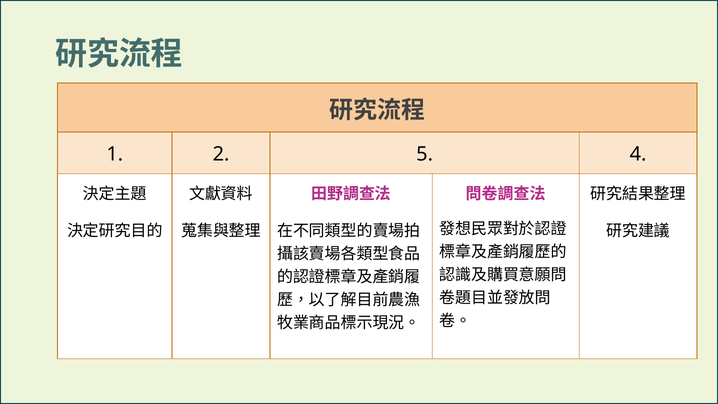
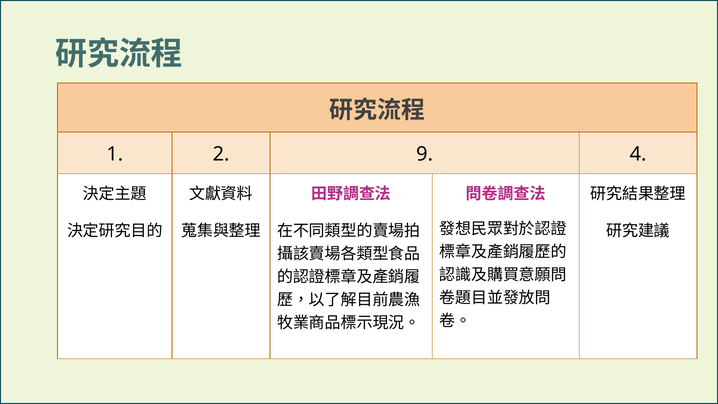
5: 5 -> 9 (425, 154)
